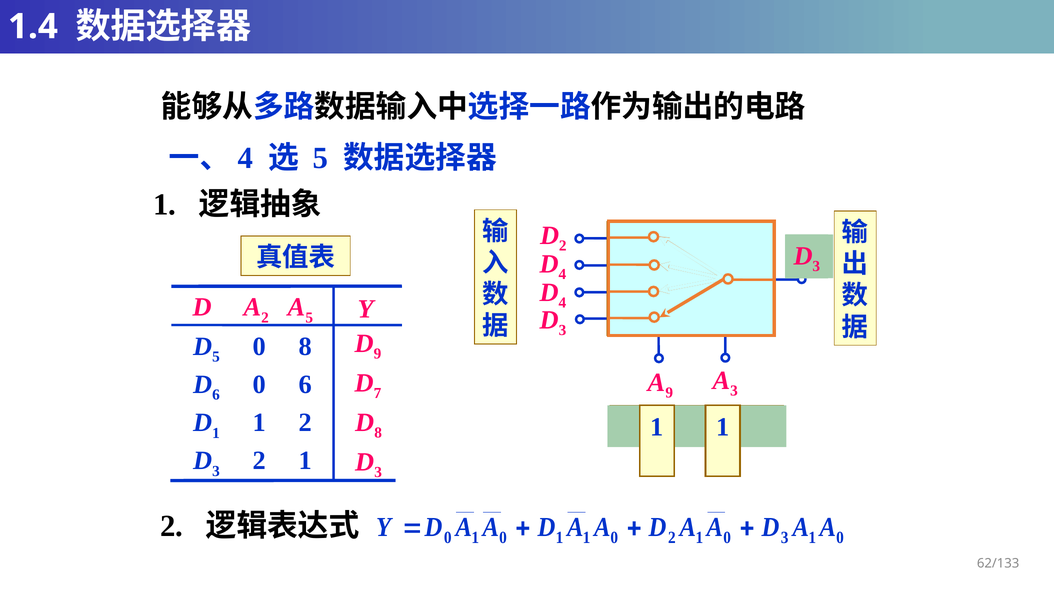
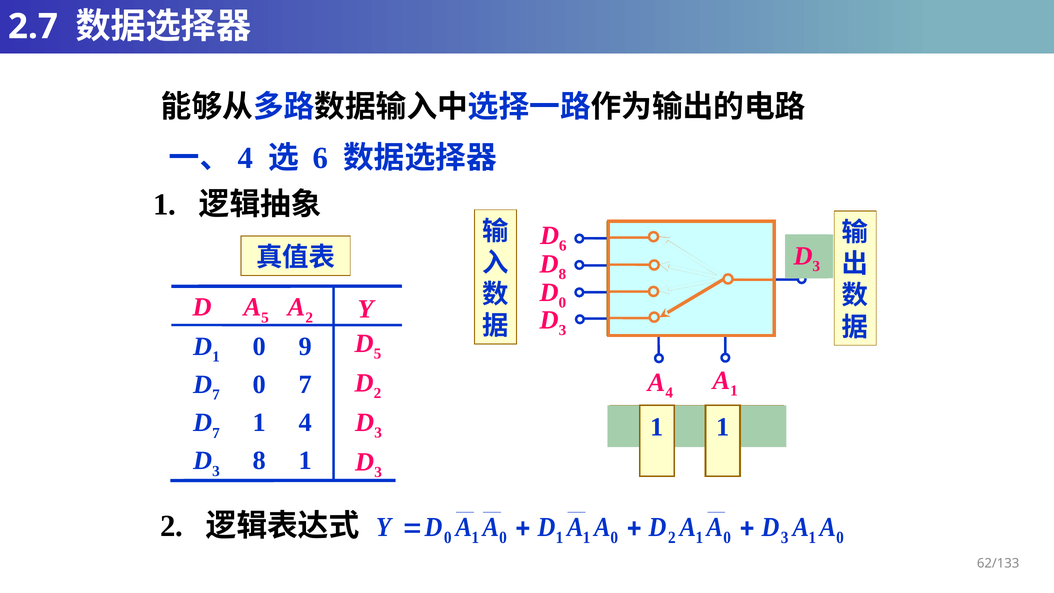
1.4: 1.4 -> 2.7 (33, 27)
5: 5 -> 6 (321, 158)
2: 2 -> 6 (563, 246)
4: 4 -> 8 (562, 274)
4: 4 -> 0 (562, 303)
2: 2 -> 5 (265, 317)
5: 5 -> 2 (309, 317)
5: 5 -> 1 (216, 357)
0 8: 8 -> 9 (305, 346)
D 9: 9 -> 5 (377, 354)
3: 3 -> 1 (734, 390)
9: 9 -> 4 (669, 393)
7: 7 -> 2 (377, 393)
6: 6 -> 7 (216, 395)
0 6: 6 -> 7 (305, 384)
8: 8 -> 3 (378, 433)
1: 1 -> 7 (216, 433)
2: 2 -> 4 (305, 423)
2: 2 -> 8 (259, 461)
